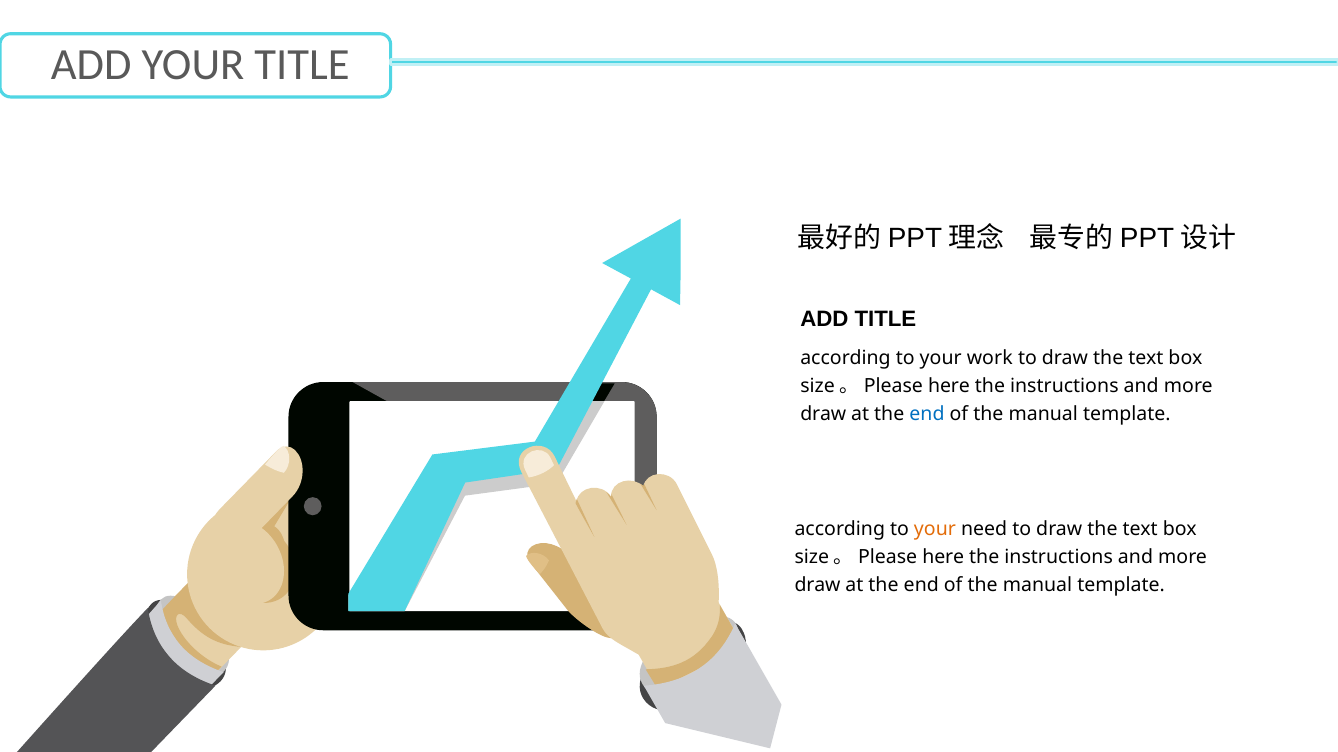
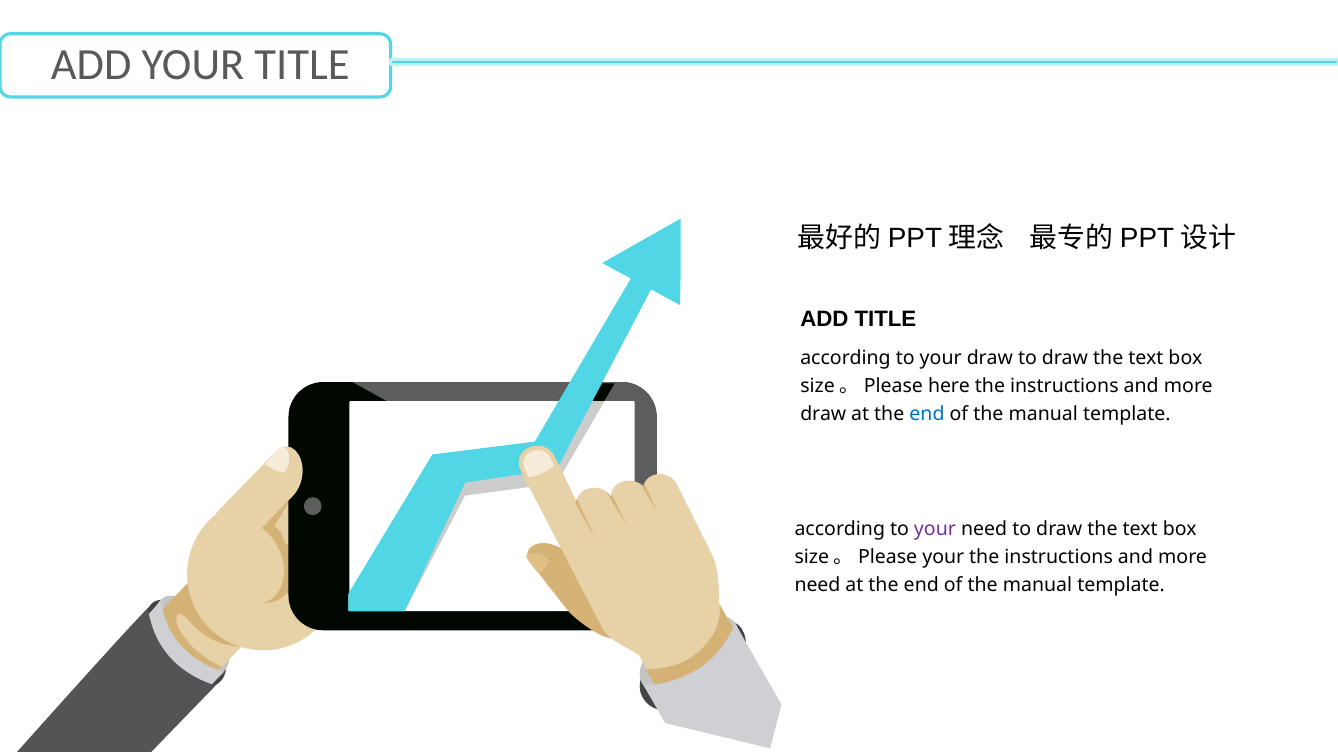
your work: work -> draw (990, 358)
your colour: orange -> purple (935, 529)
here: here -> your (943, 557)
draw: draw -> need (817, 585)
